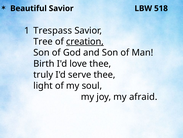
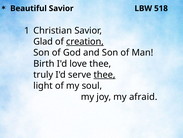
Trespass: Trespass -> Christian (53, 30)
Tree: Tree -> Glad (43, 41)
thee underline: none -> present (105, 74)
